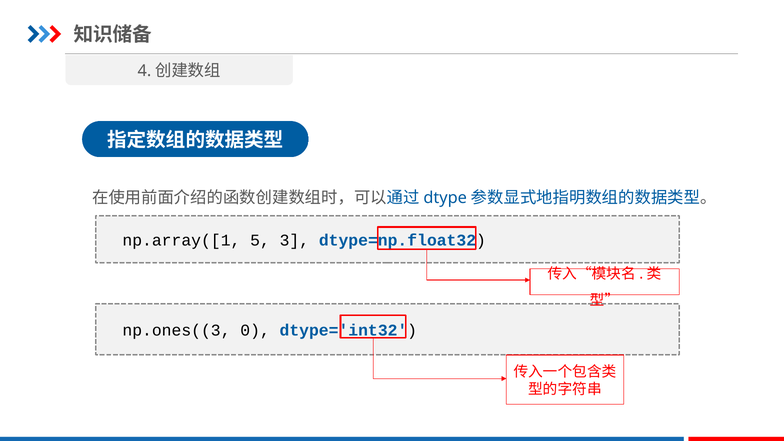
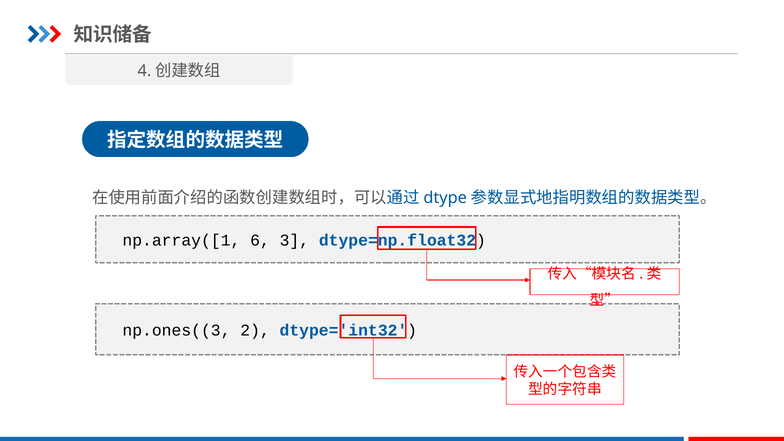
5: 5 -> 6 (260, 241)
0: 0 -> 2 (255, 330)
